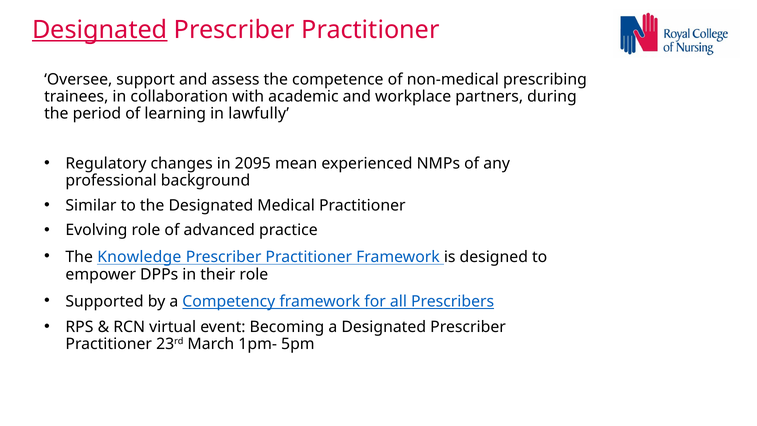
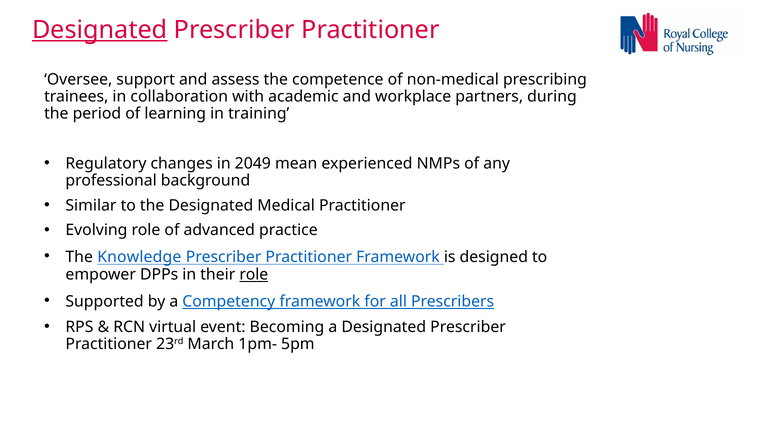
lawfully: lawfully -> training (259, 113)
2095: 2095 -> 2049 (253, 163)
role underline: none -> present (254, 274)
